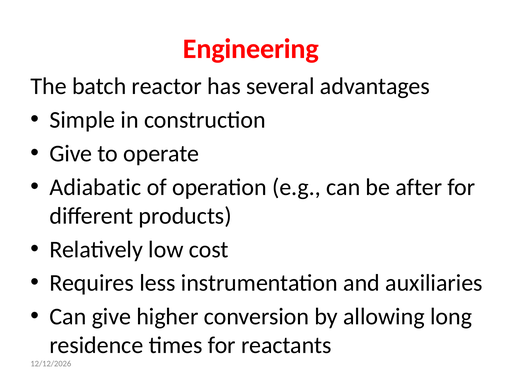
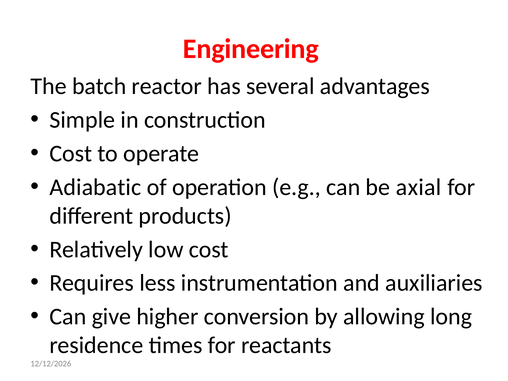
Give: Give -> Cost (71, 154)
after: after -> axial (419, 187)
